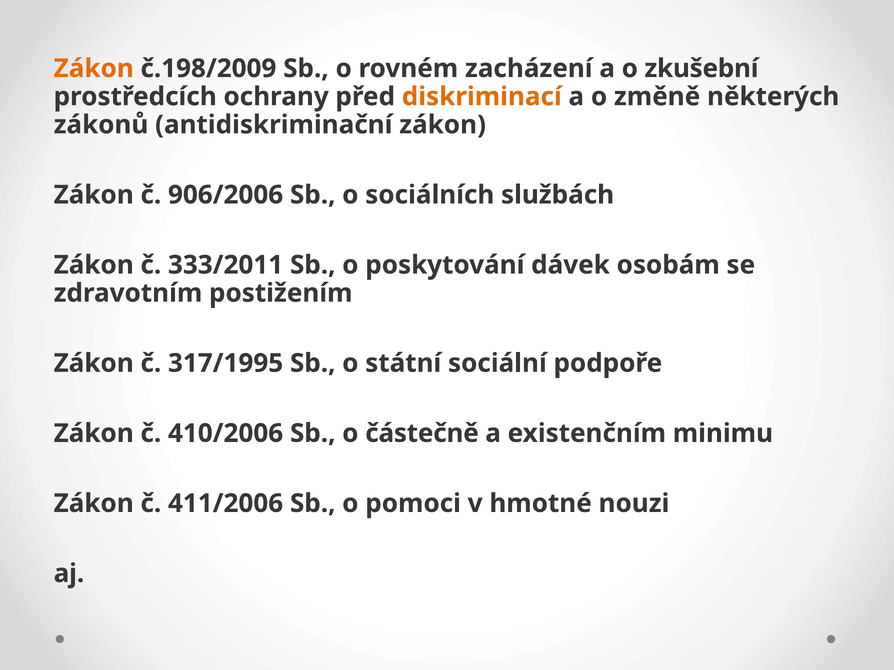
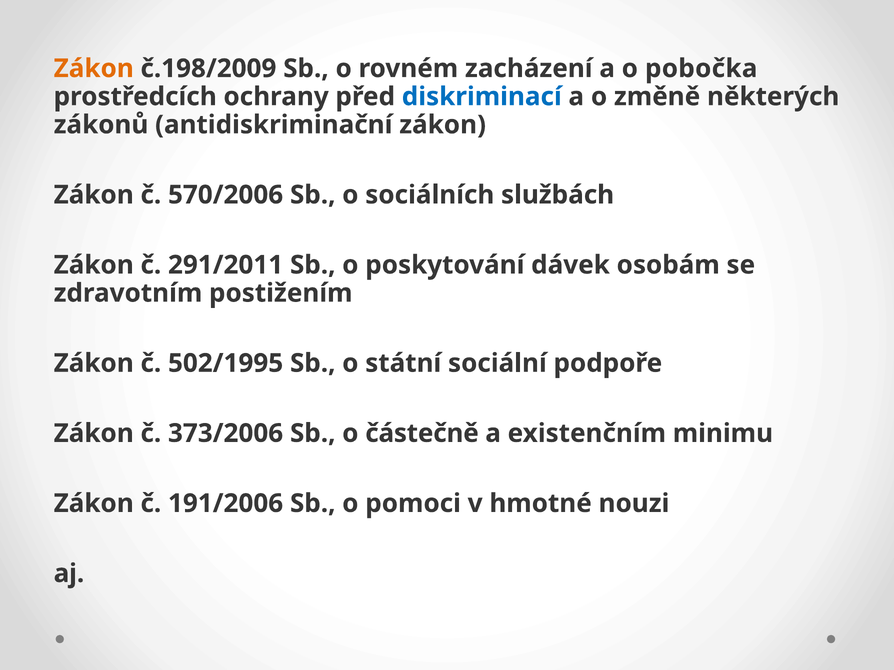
zkušební: zkušební -> pobočka (701, 69)
diskriminací colour: orange -> blue (482, 97)
906/2006: 906/2006 -> 570/2006 (226, 195)
333/2011: 333/2011 -> 291/2011 (226, 265)
317/1995: 317/1995 -> 502/1995 (226, 363)
410/2006: 410/2006 -> 373/2006 (226, 434)
411/2006: 411/2006 -> 191/2006 (226, 504)
